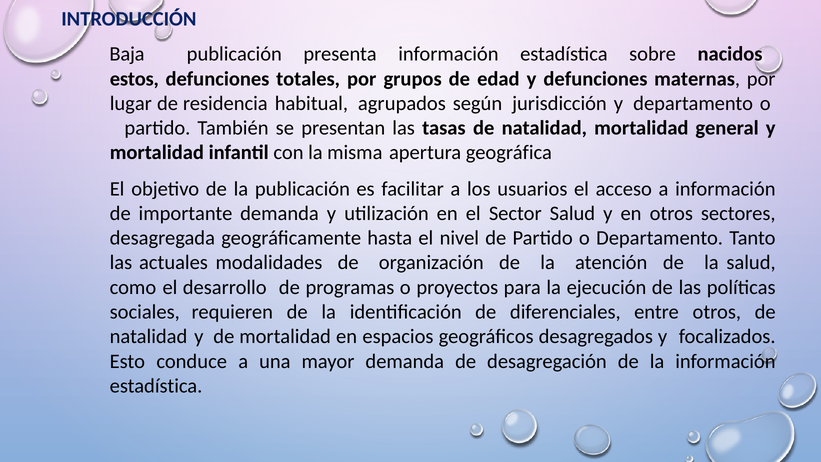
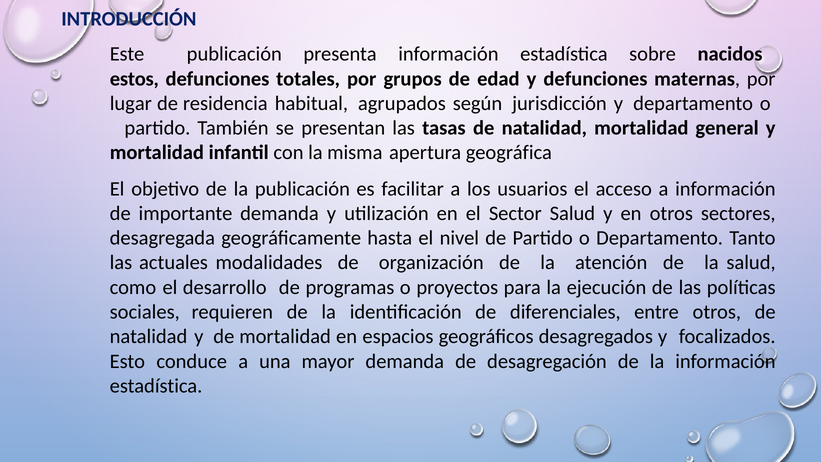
Baja: Baja -> Este (127, 54)
